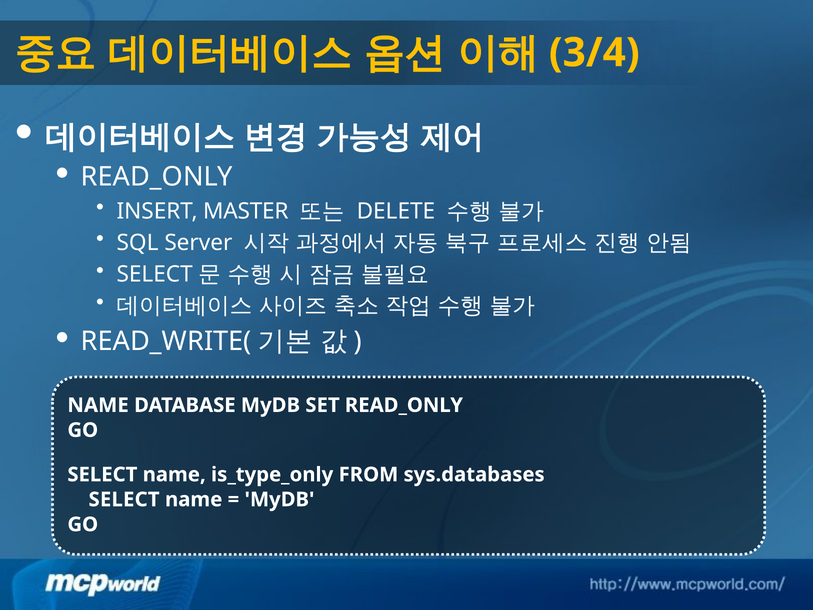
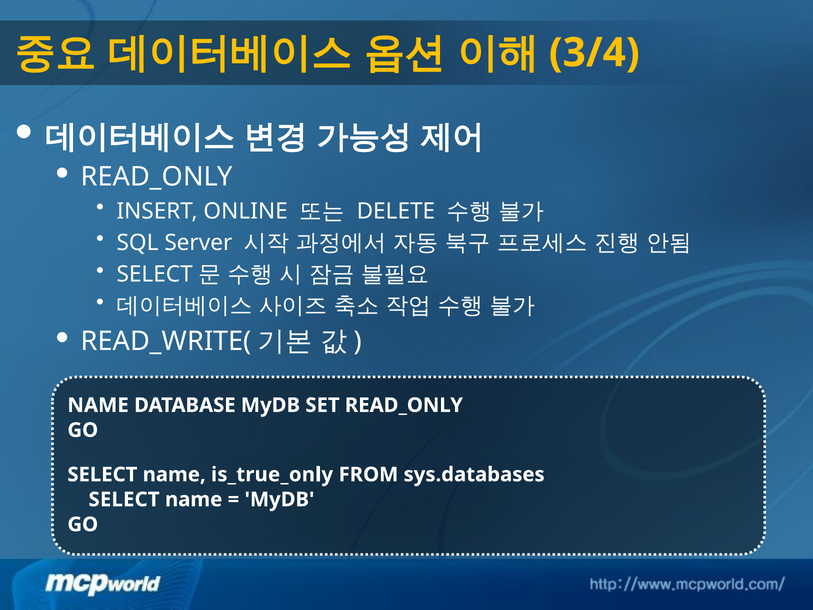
MASTER: MASTER -> ONLINE (246, 211)
is_type_only: is_type_only -> is_true_only (272, 474)
